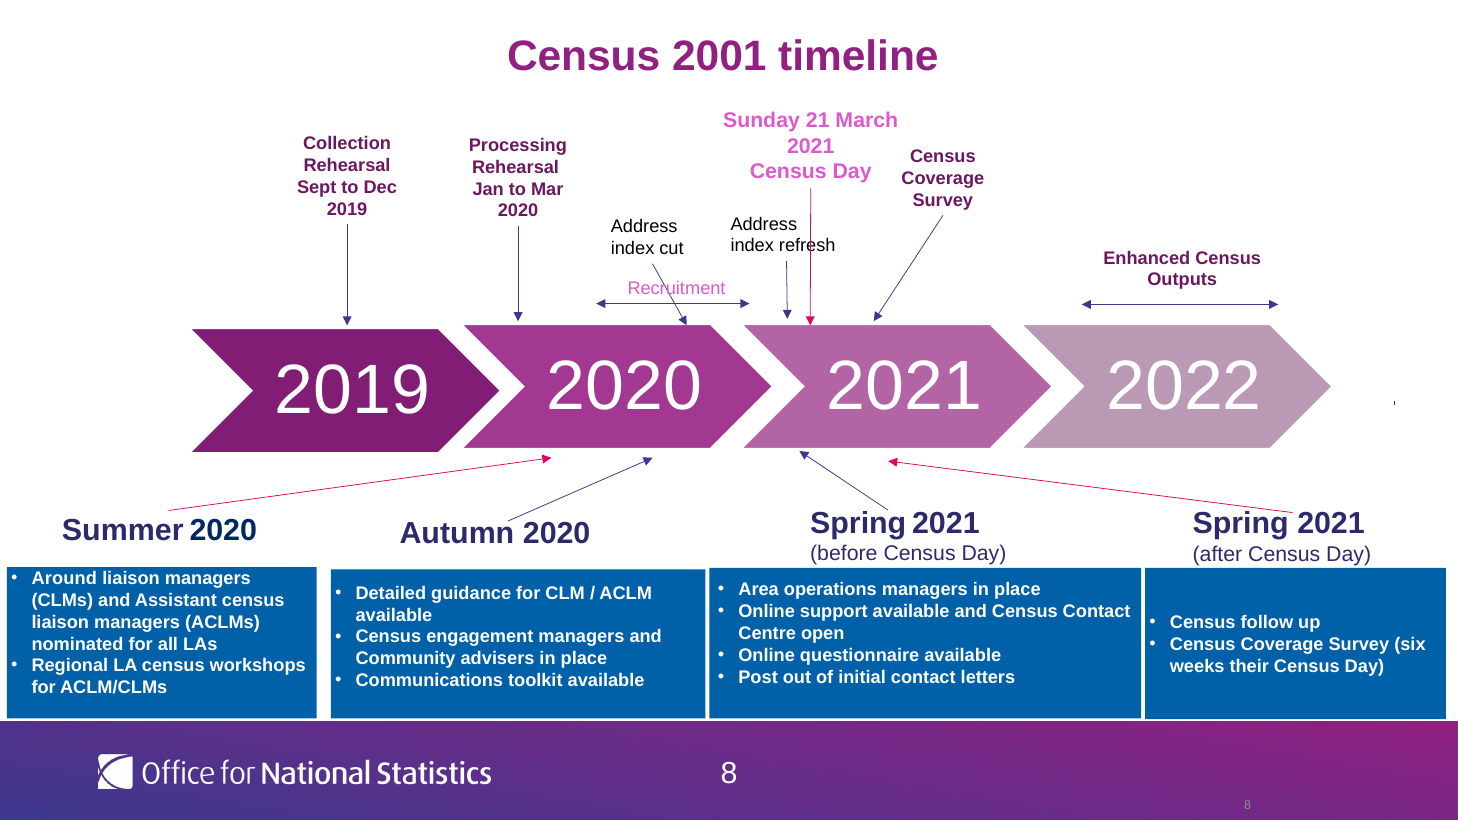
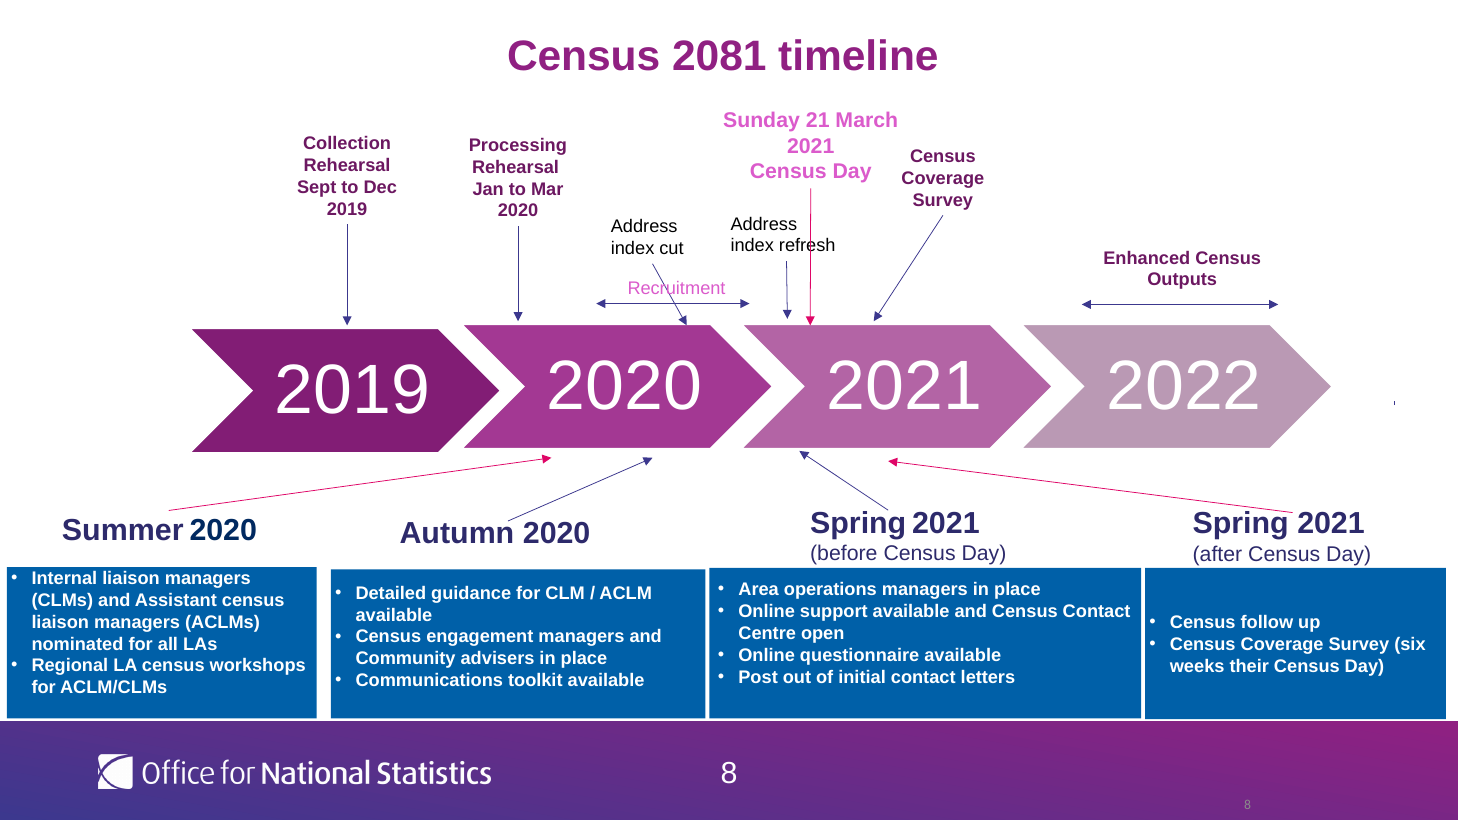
2001: 2001 -> 2081 (719, 56)
Around: Around -> Internal (64, 579)
